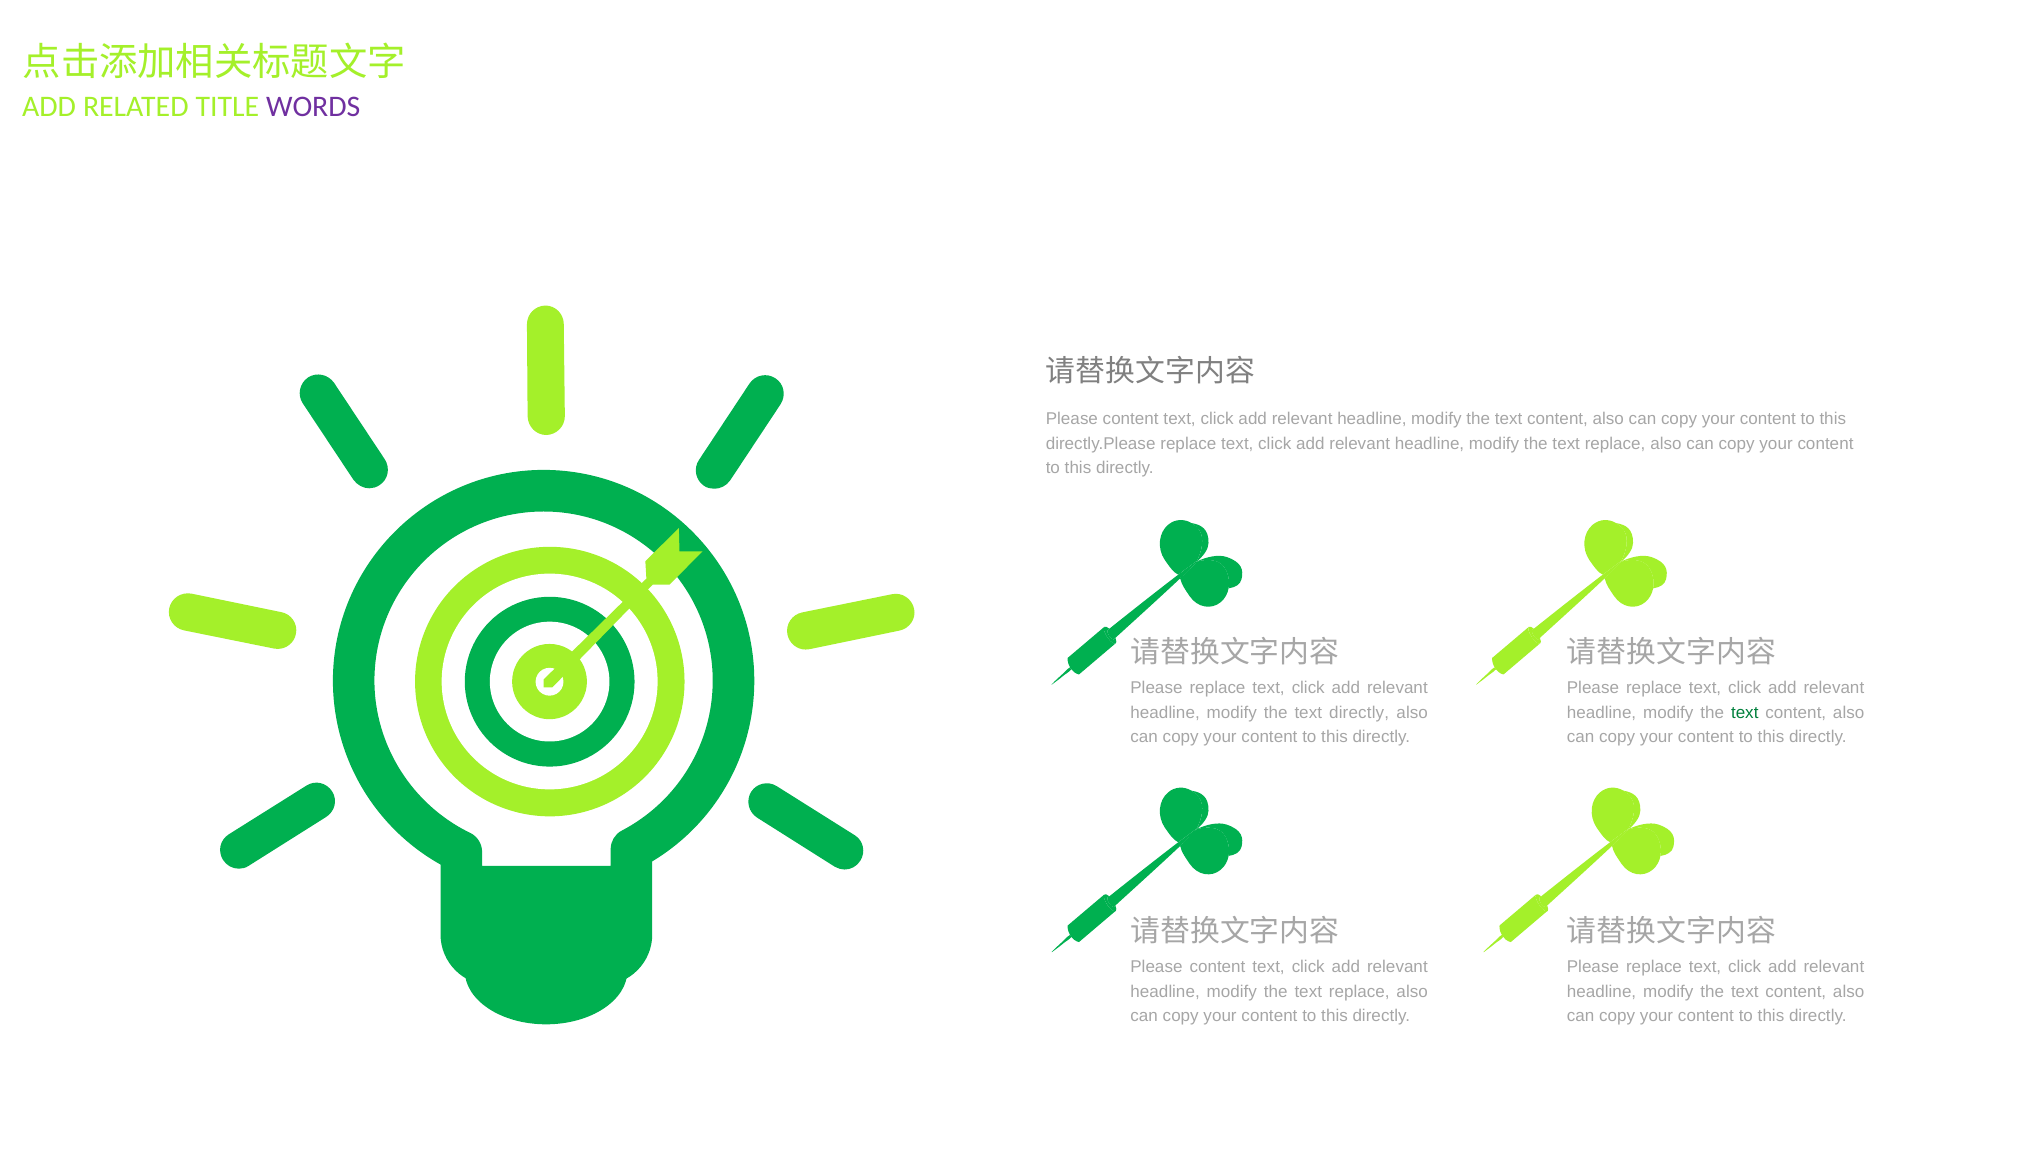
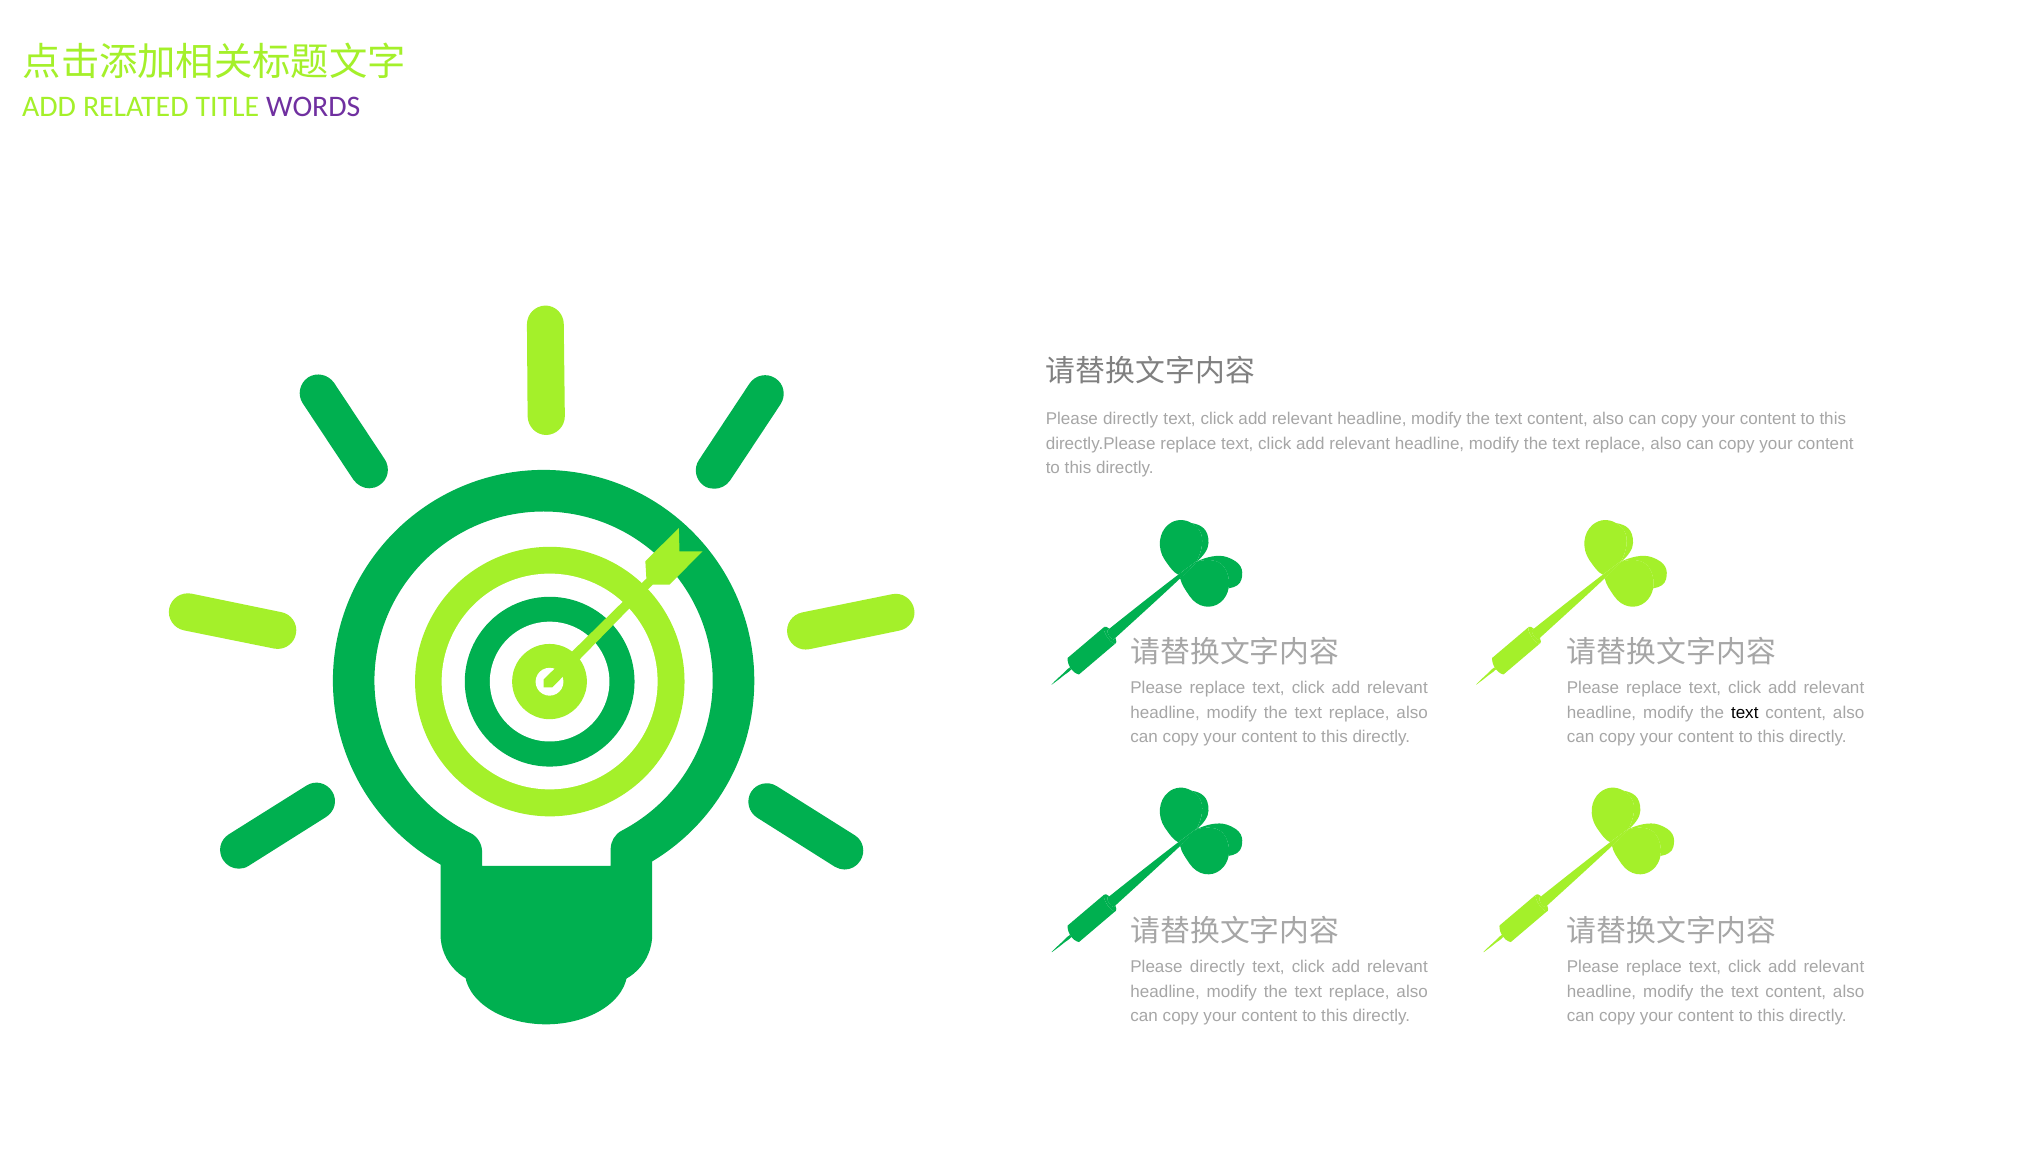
content: content -> directly (1131, 419)
directly: directly -> replace (1359, 712)
text colour: green -> black (1745, 712)
content: content -> directly (1217, 967)
